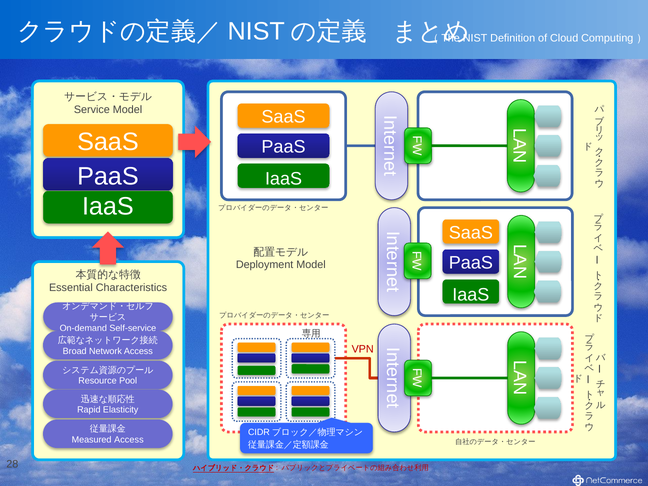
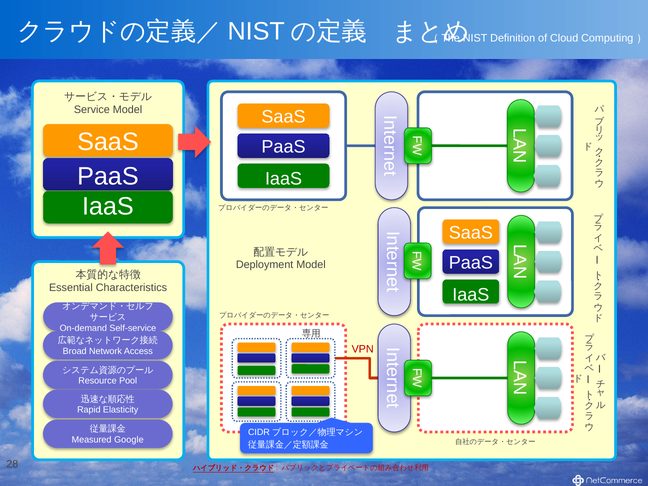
Measured Access: Access -> Google (129, 440)
